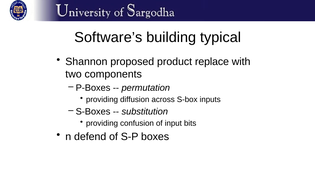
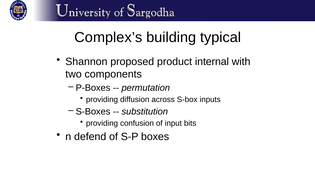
Software’s: Software’s -> Complex’s (108, 37)
replace: replace -> internal (212, 62)
